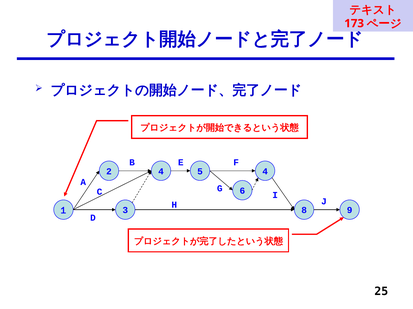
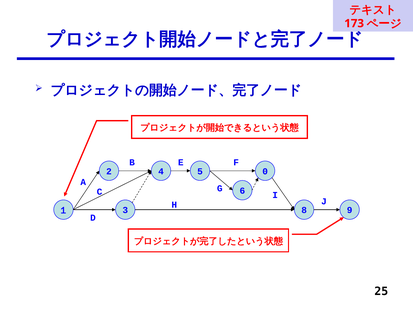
2 4: 4 -> 0 (265, 172)
